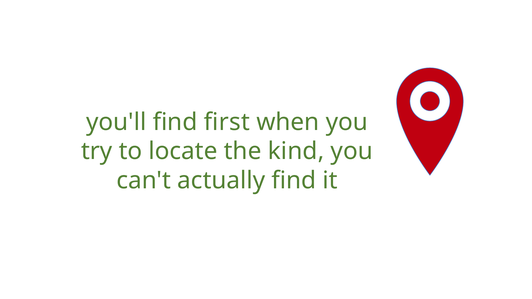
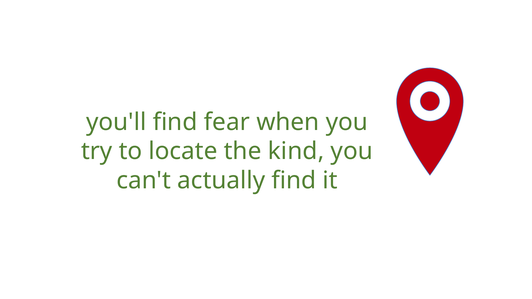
first: first -> fear (227, 122)
